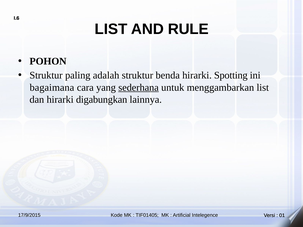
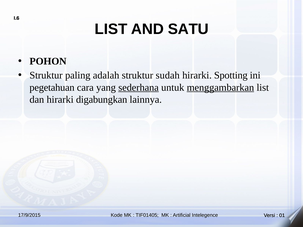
RULE: RULE -> SATU (188, 29)
benda: benda -> sudah (168, 75)
bagaimana: bagaimana -> pegetahuan (52, 88)
menggambarkan underline: none -> present (220, 88)
